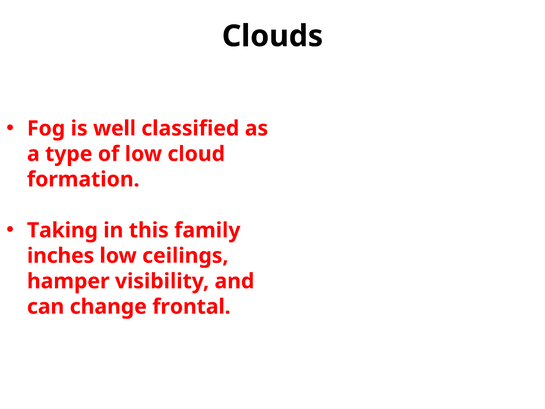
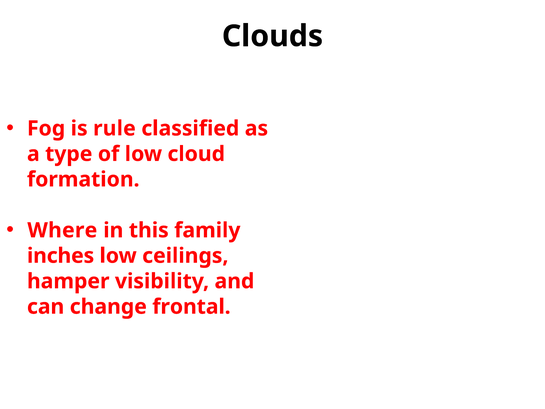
well: well -> rule (114, 128)
Taking: Taking -> Where (62, 230)
